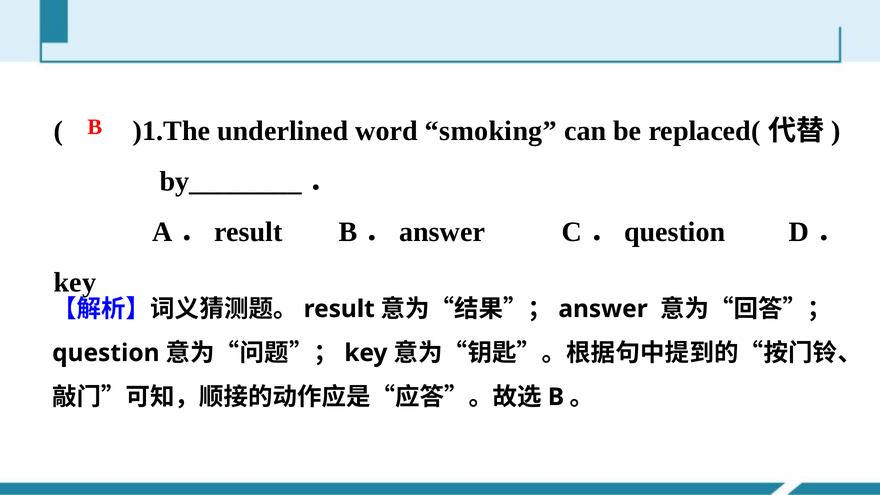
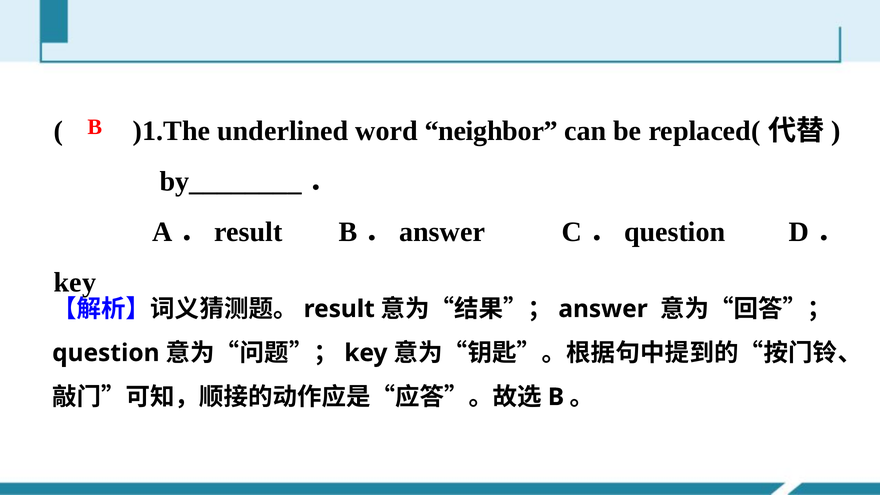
smoking: smoking -> neighbor (491, 131)
